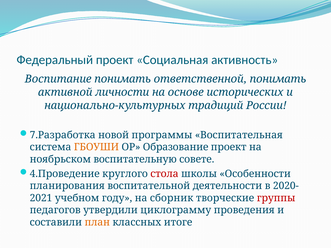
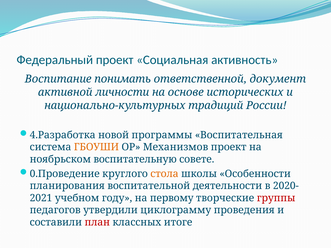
ответственной понимать: понимать -> документ (278, 79)
7.Разработка: 7.Разработка -> 4.Разработка (63, 135)
Образование: Образование -> Механизмов (176, 147)
4.Проведение: 4.Проведение -> 0.Проведение (65, 174)
стола colour: red -> orange (164, 174)
сборник: сборник -> первому (172, 198)
план colour: orange -> red (97, 222)
